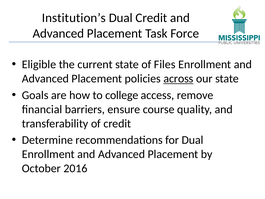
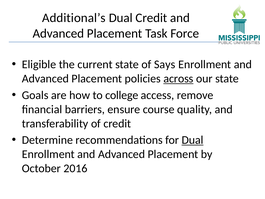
Institution’s: Institution’s -> Additional’s (74, 18)
Files: Files -> Says (165, 64)
Dual underline: none -> present (193, 140)
